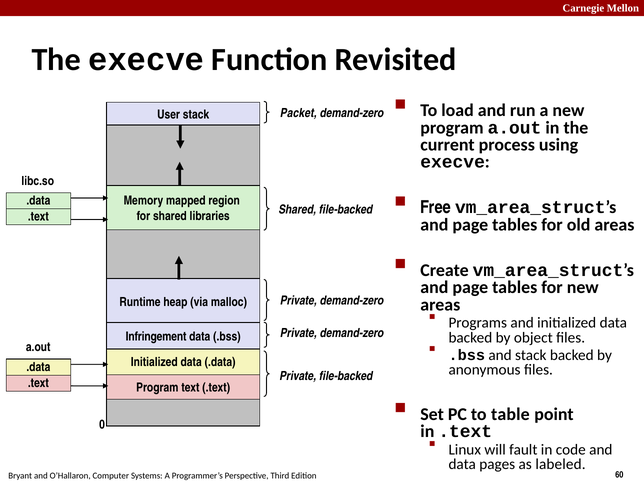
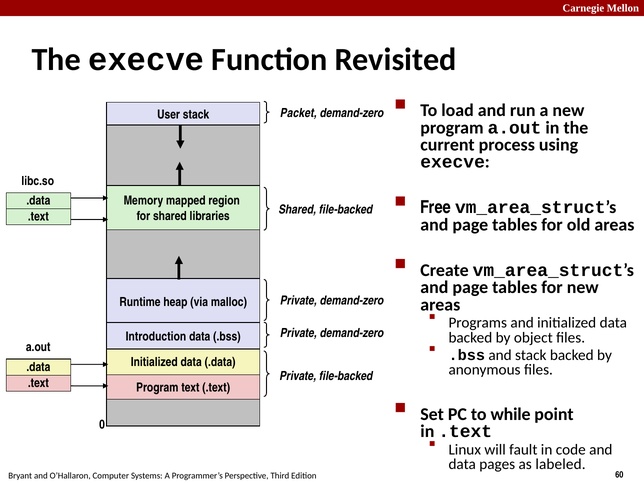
Infringement: Infringement -> Introduction (156, 337)
table: table -> while (511, 414)
